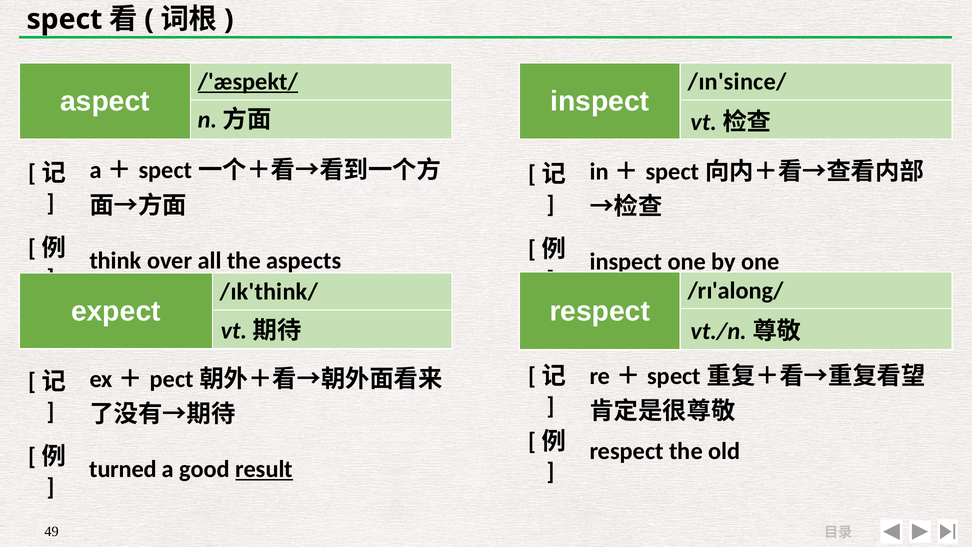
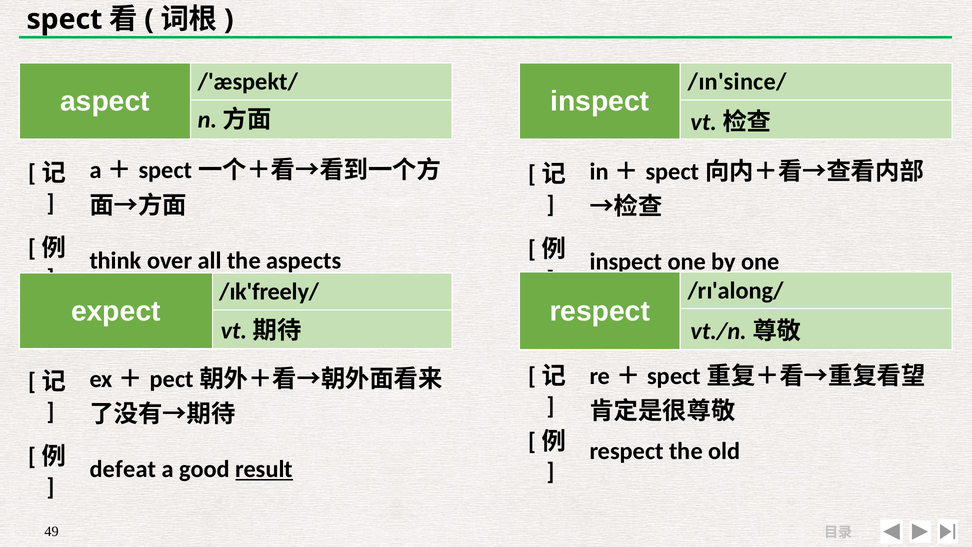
/'æspekt/ underline: present -> none (248, 82)
/ɪk'think/: /ɪk'think/ -> /ɪk'freely/ (269, 292)
turned: turned -> defeat (123, 469)
